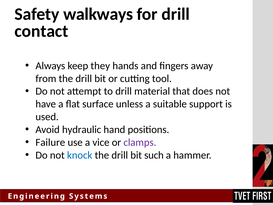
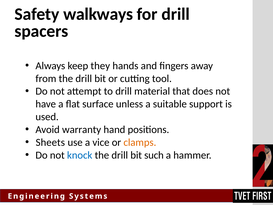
contact: contact -> spacers (41, 31)
hydraulic: hydraulic -> warranty (82, 129)
Failure: Failure -> Sheets (50, 142)
clamps colour: purple -> orange (140, 142)
